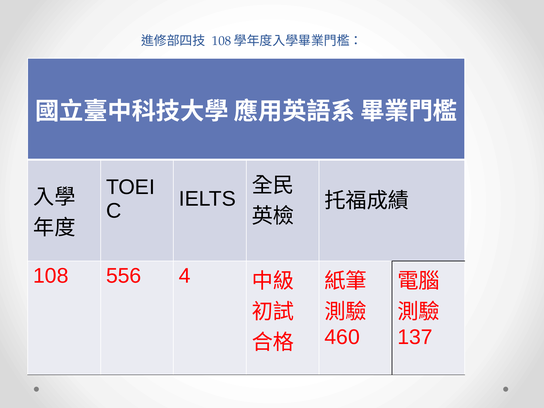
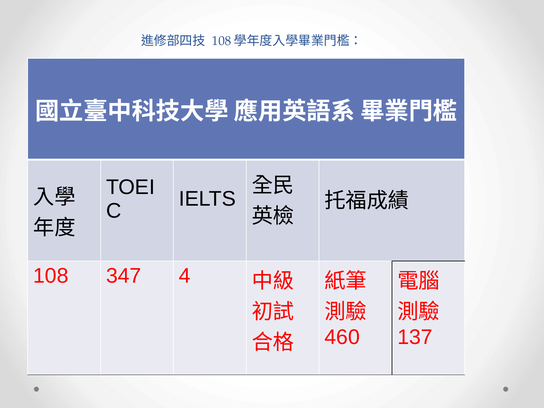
556: 556 -> 347 (124, 276)
